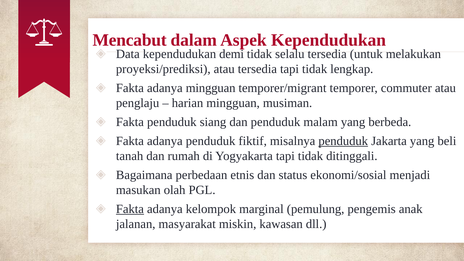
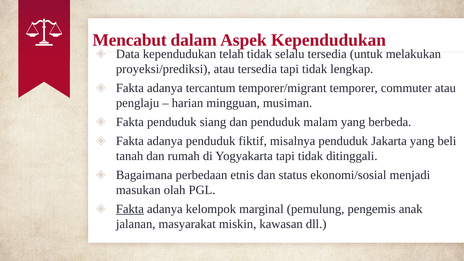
demi: demi -> telah (232, 54)
adanya mingguan: mingguan -> tercantum (211, 88)
penduduk underline: present -> none (343, 141)
